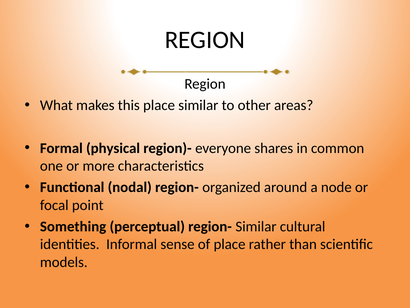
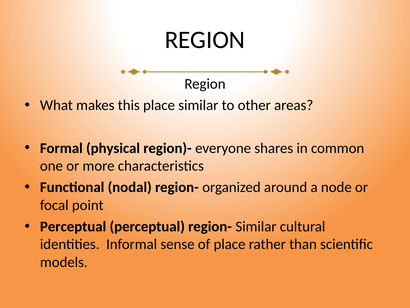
Something: Something -> Perceptual (73, 226)
